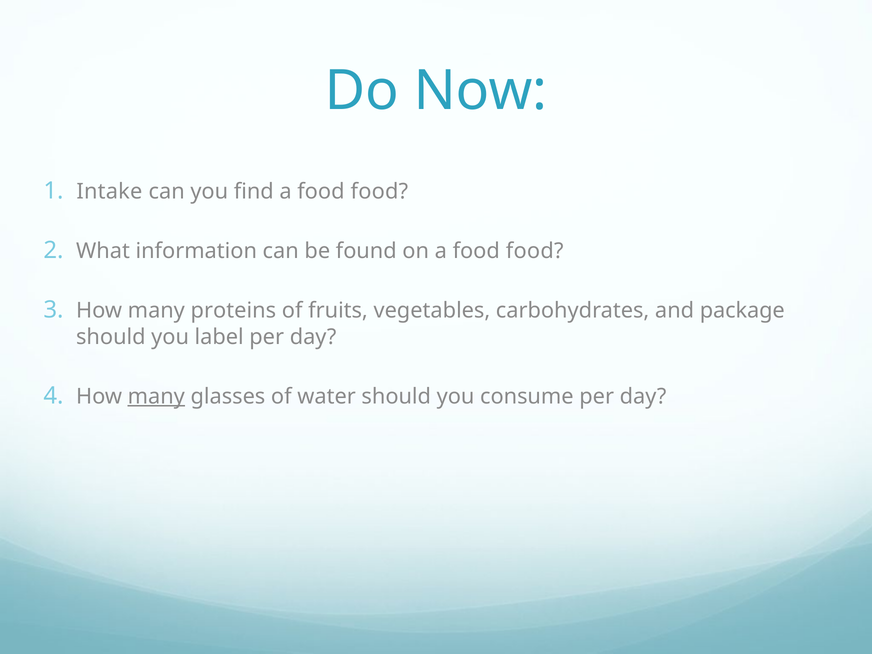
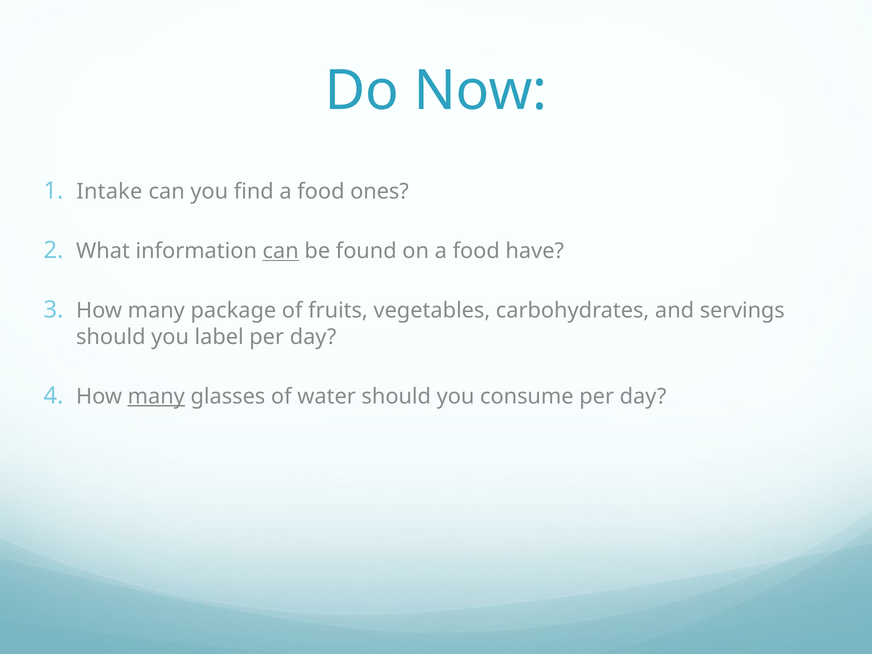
find a food food: food -> ones (379, 192)
can underline: none -> present (281, 251)
on a food food: food -> have (535, 251)
proteins: proteins -> package (233, 311)
package: package -> servings (742, 311)
